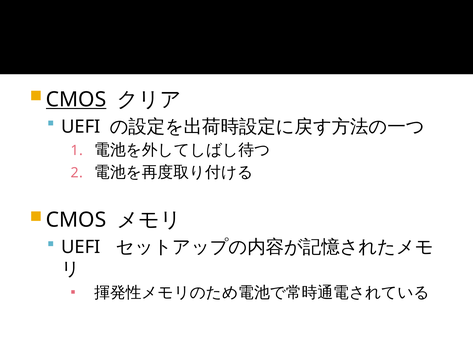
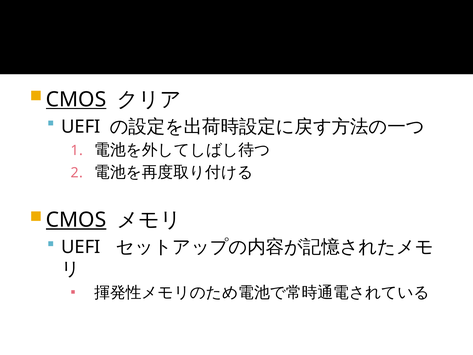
CMOS underline: none -> present (76, 220)
